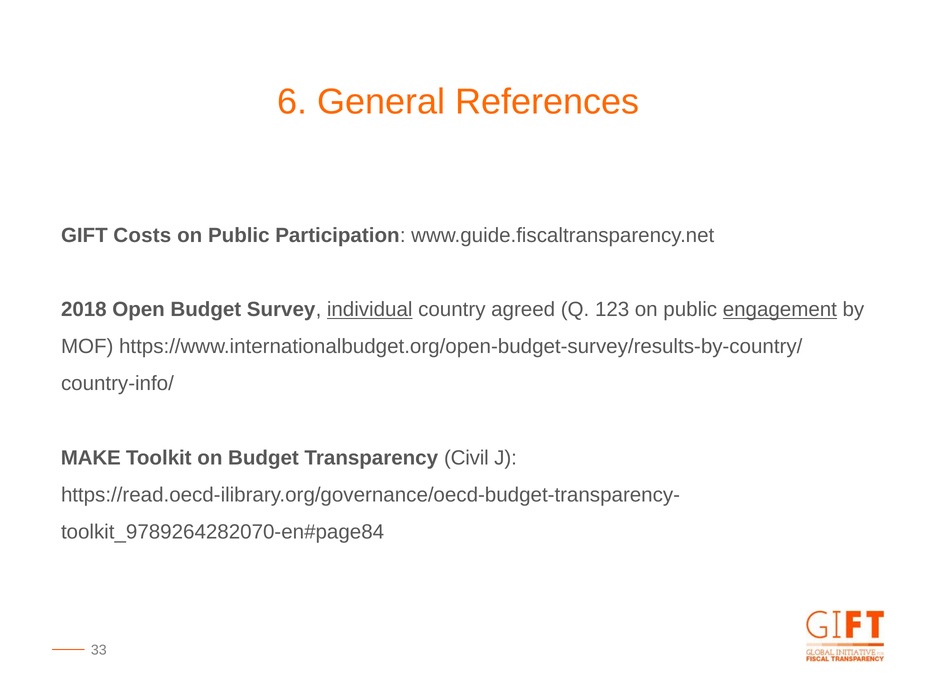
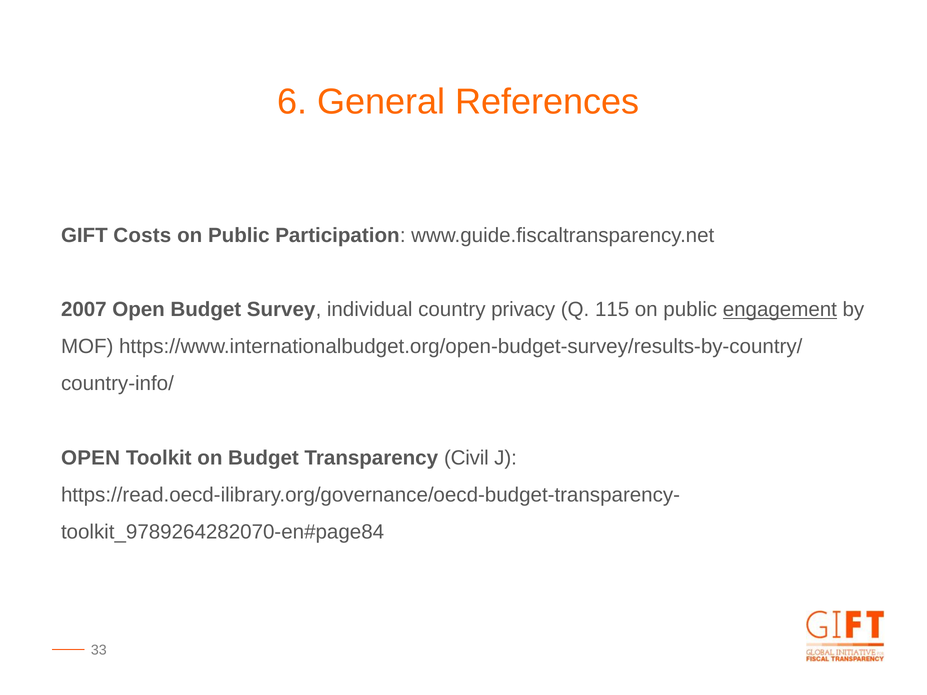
2018: 2018 -> 2007 (84, 310)
individual underline: present -> none (370, 310)
agreed: agreed -> privacy (523, 310)
123: 123 -> 115 (612, 310)
MAKE: MAKE -> OPEN (91, 458)
